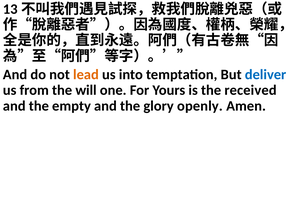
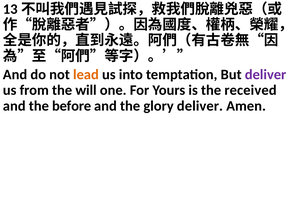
deliver colour: blue -> purple (266, 75)
empty: empty -> before (72, 106)
glory openly: openly -> deliver (200, 106)
